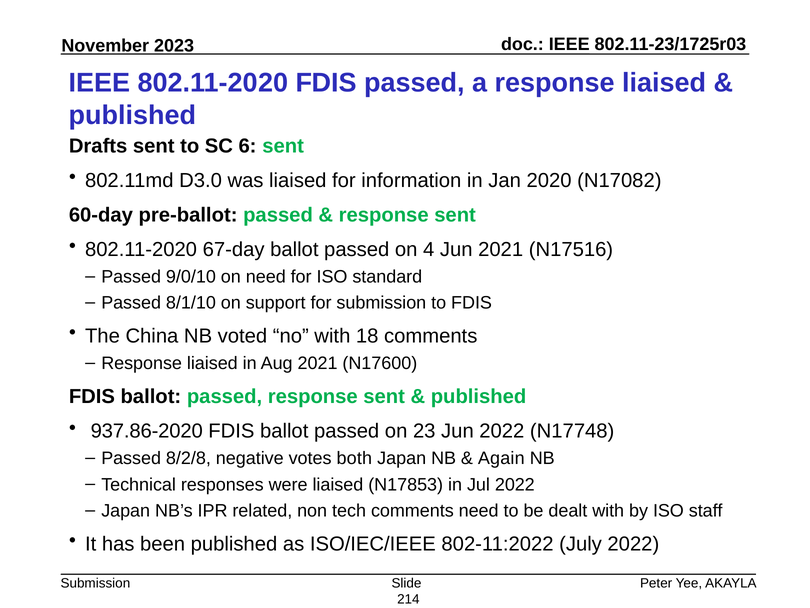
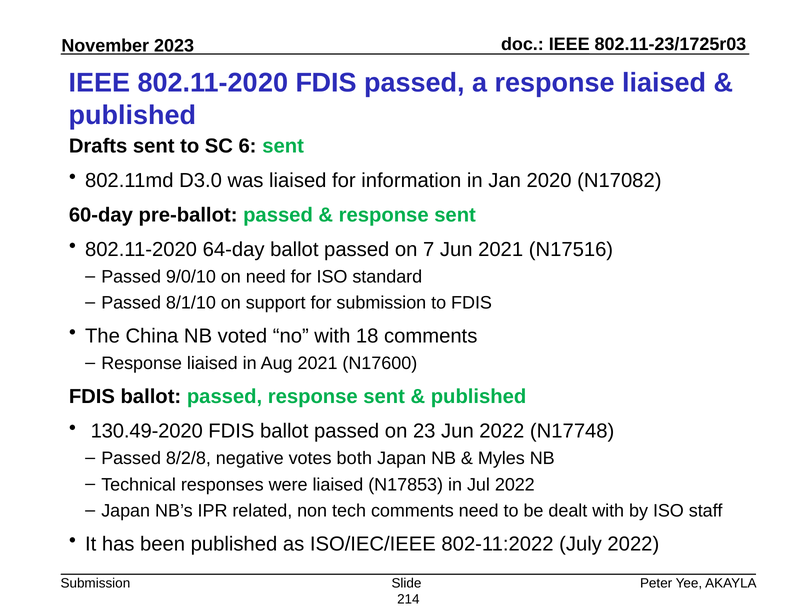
67-day: 67-day -> 64-day (234, 249)
4: 4 -> 7 (429, 249)
937.86-2020: 937.86-2020 -> 130.49-2020 (147, 431)
Again: Again -> Myles (501, 458)
